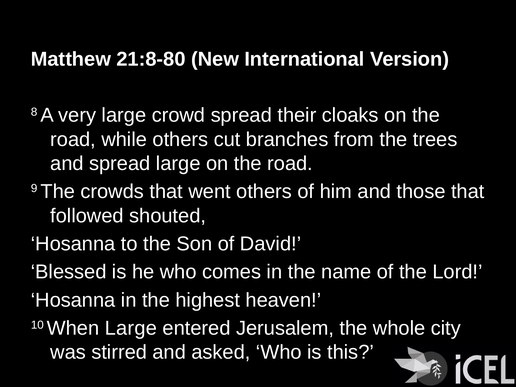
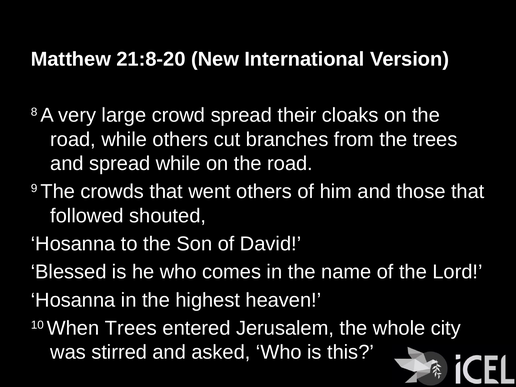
21:8-80: 21:8-80 -> 21:8-20 (151, 59)
spread large: large -> while (178, 164)
When Large: Large -> Trees (131, 328)
